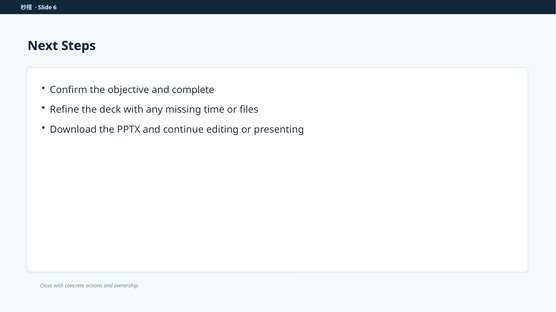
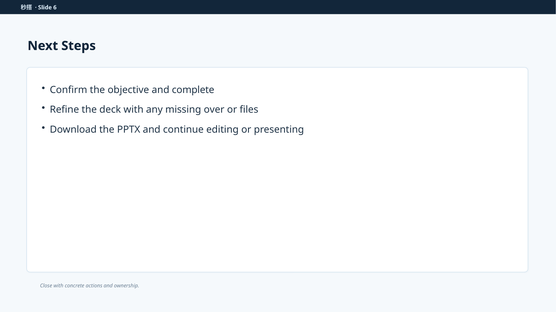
time: time -> over (214, 110)
